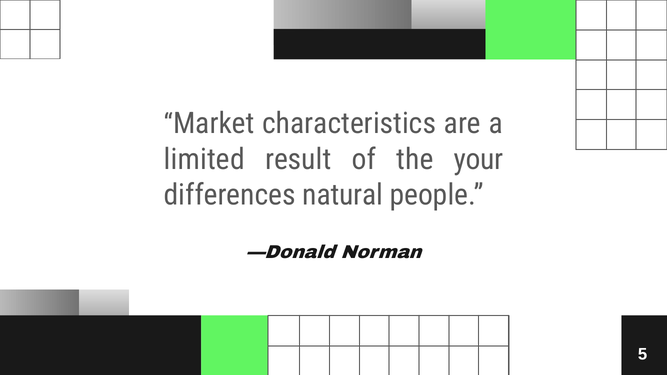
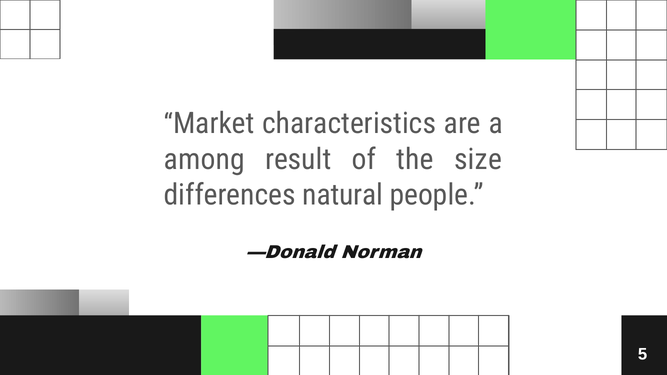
limited: limited -> among (204, 159)
your: your -> size (478, 159)
